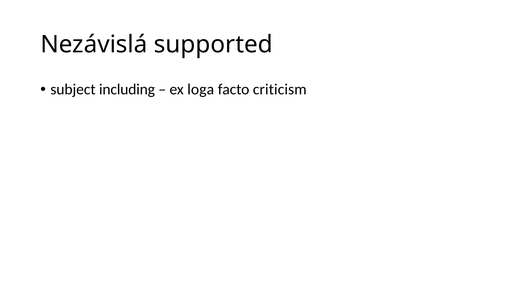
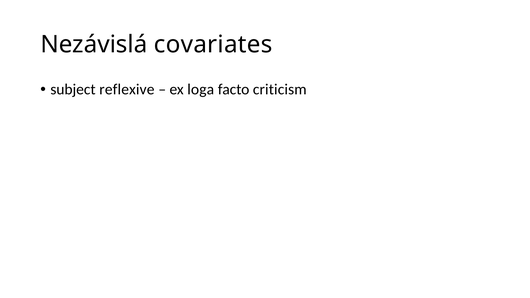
supported: supported -> covariates (213, 45)
including: including -> reflexive (127, 90)
